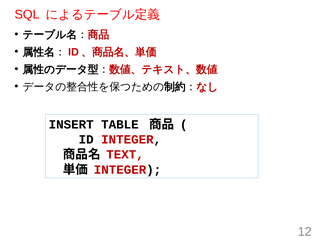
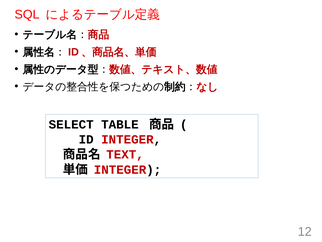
INSERT: INSERT -> SELECT (71, 124)
